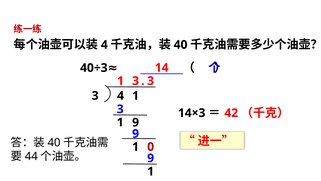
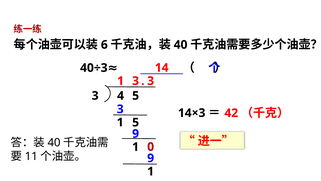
4: 4 -> 6 (104, 45)
4 1: 1 -> 5 (136, 96)
1 9: 9 -> 5 (136, 122)
44: 44 -> 11 (31, 156)
